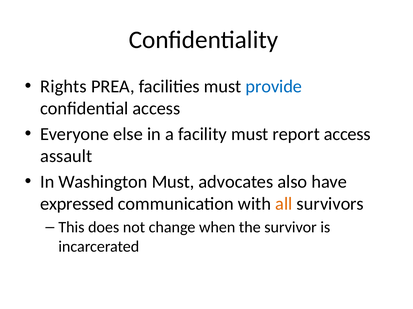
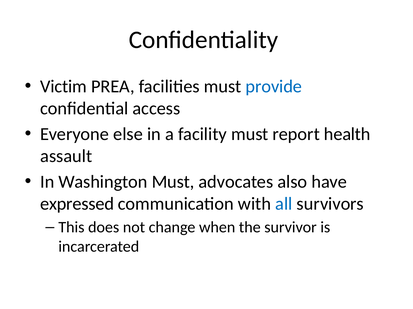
Rights: Rights -> Victim (64, 87)
report access: access -> health (347, 134)
all colour: orange -> blue (284, 204)
